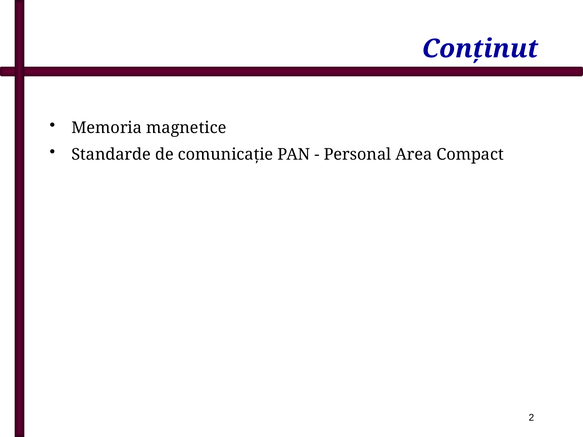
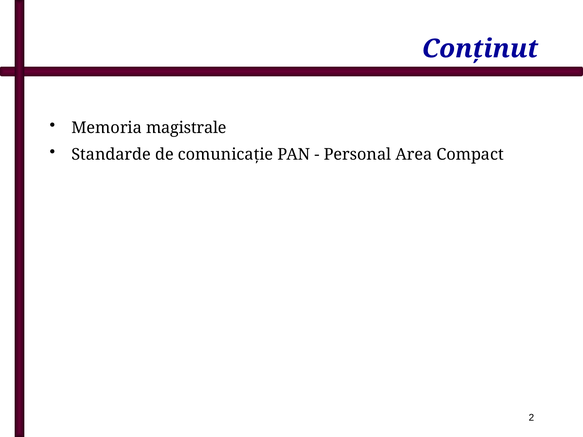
magnetice: magnetice -> magistrale (186, 128)
